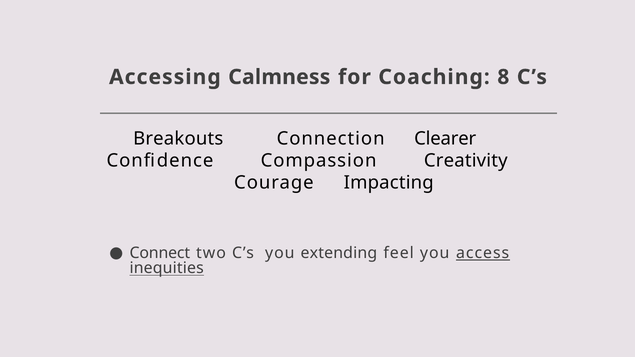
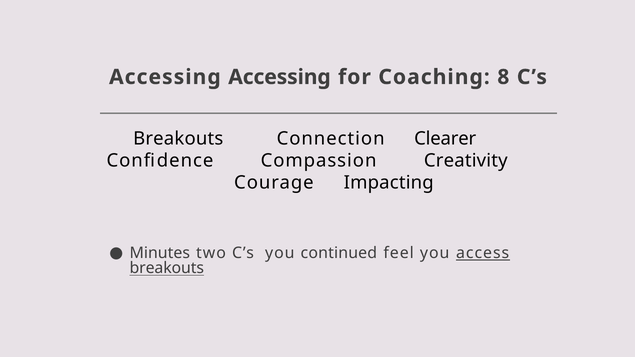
Accessing Calmness: Calmness -> Accessing (279, 77)
Connect: Connect -> Minutes (160, 253)
extending: extending -> continued (339, 253)
inequities: inequities -> breakouts (167, 268)
